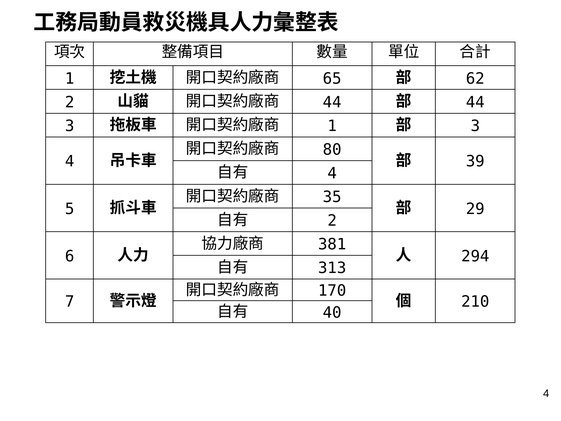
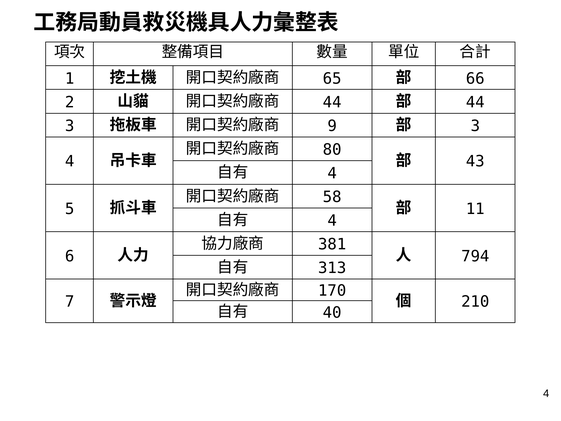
62: 62 -> 66 (475, 79)
1: 1 -> 9 (332, 126)
39: 39 -> 43 (475, 161)
35: 35 -> 58 (332, 197)
29: 29 -> 11 (475, 209)
2: 2 -> 4 (332, 221)
294: 294 -> 794 (475, 256)
